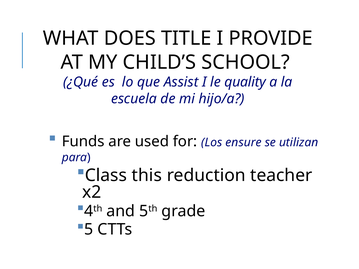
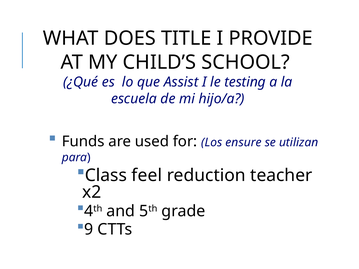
quality: quality -> testing (245, 82)
this: this -> feel (147, 175)
5: 5 -> 9 (89, 230)
